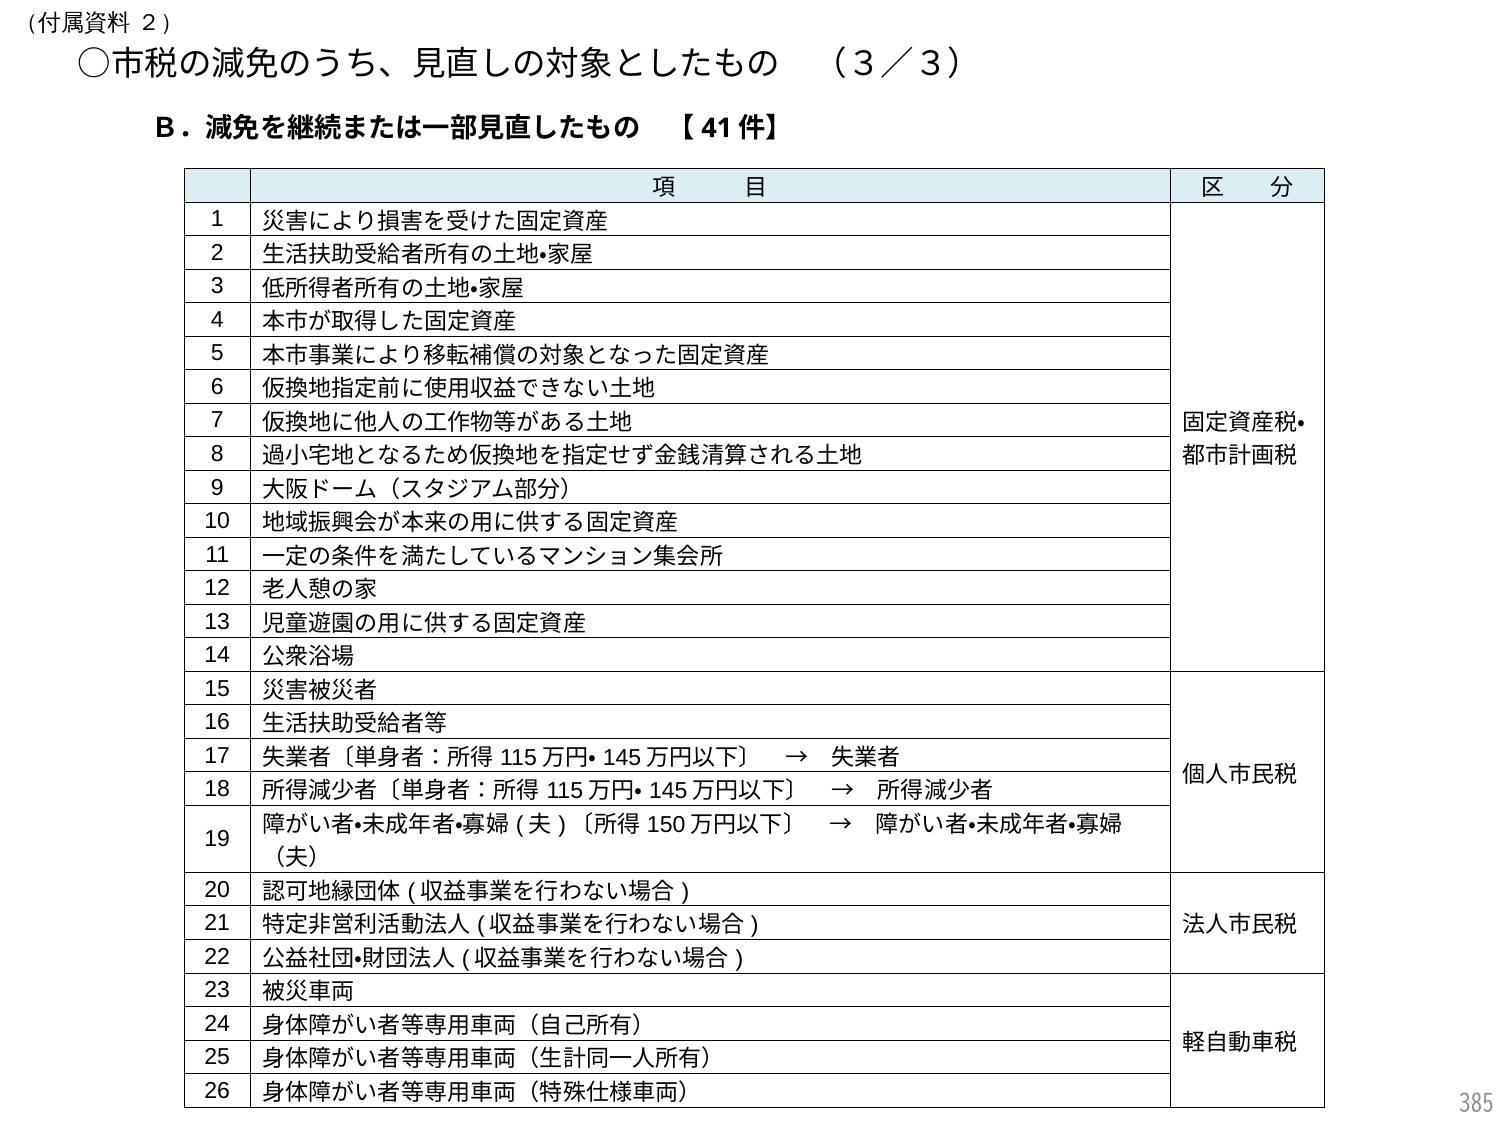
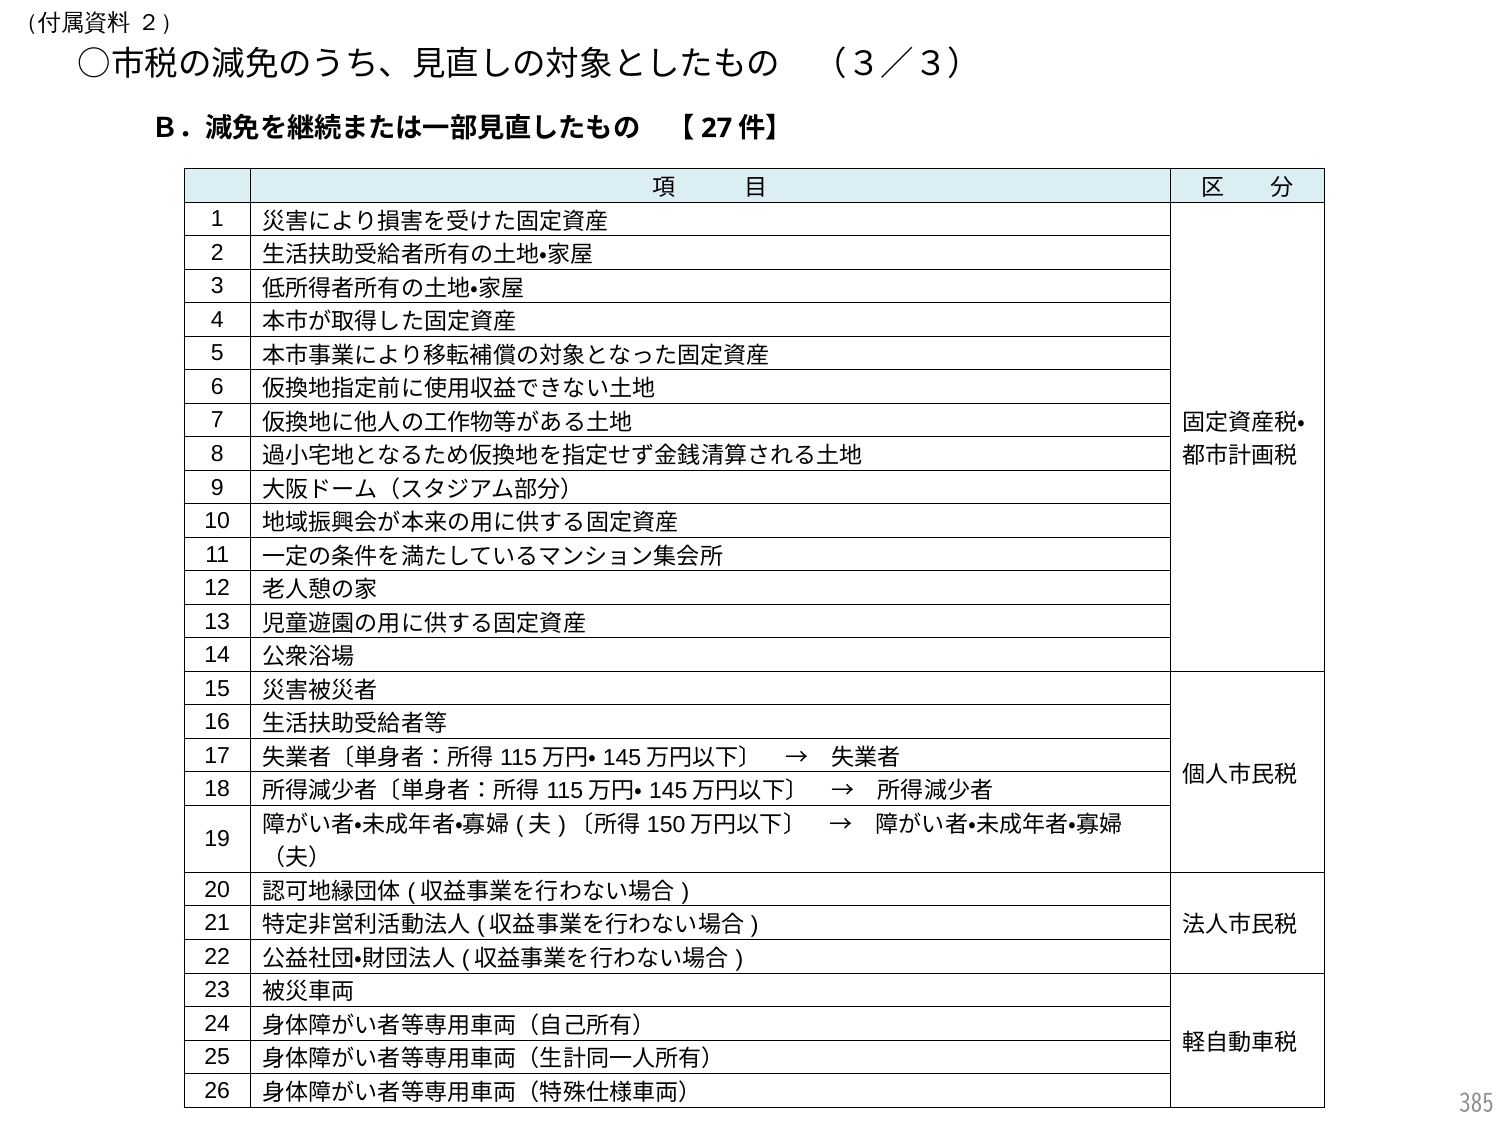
41: 41 -> 27 (717, 128)
